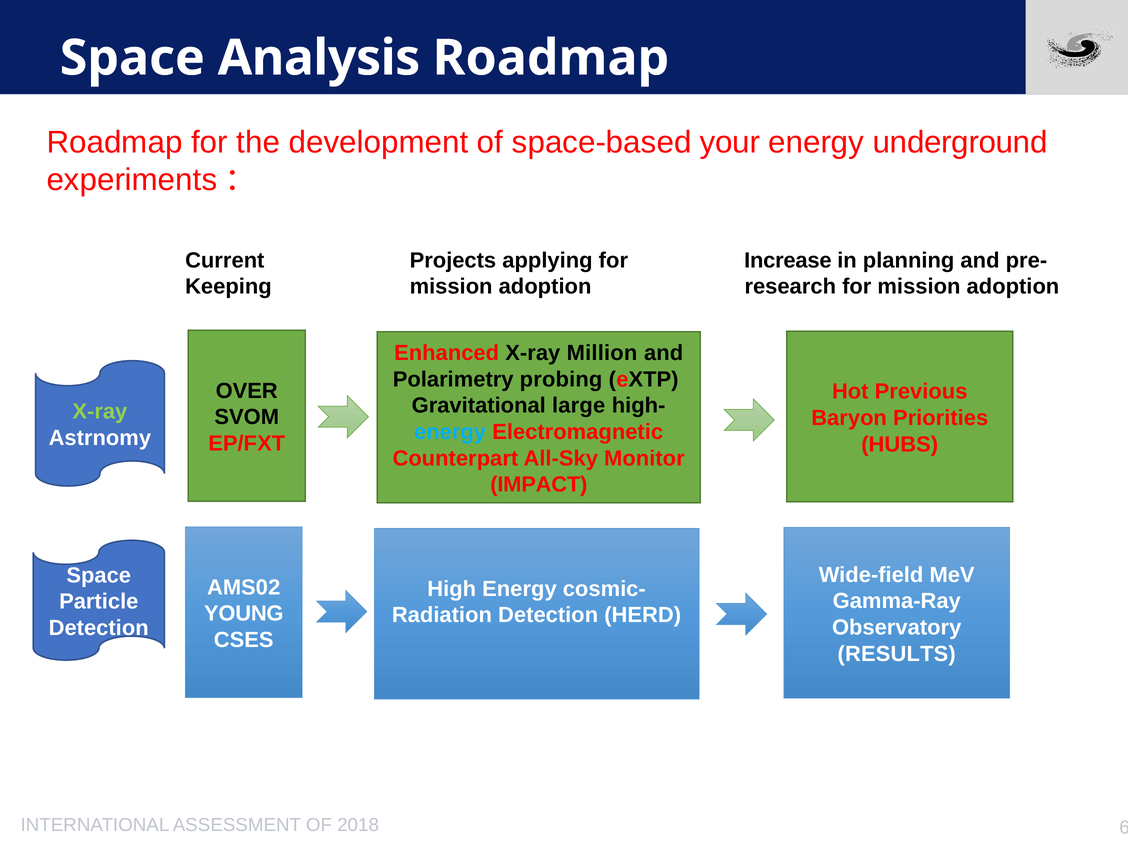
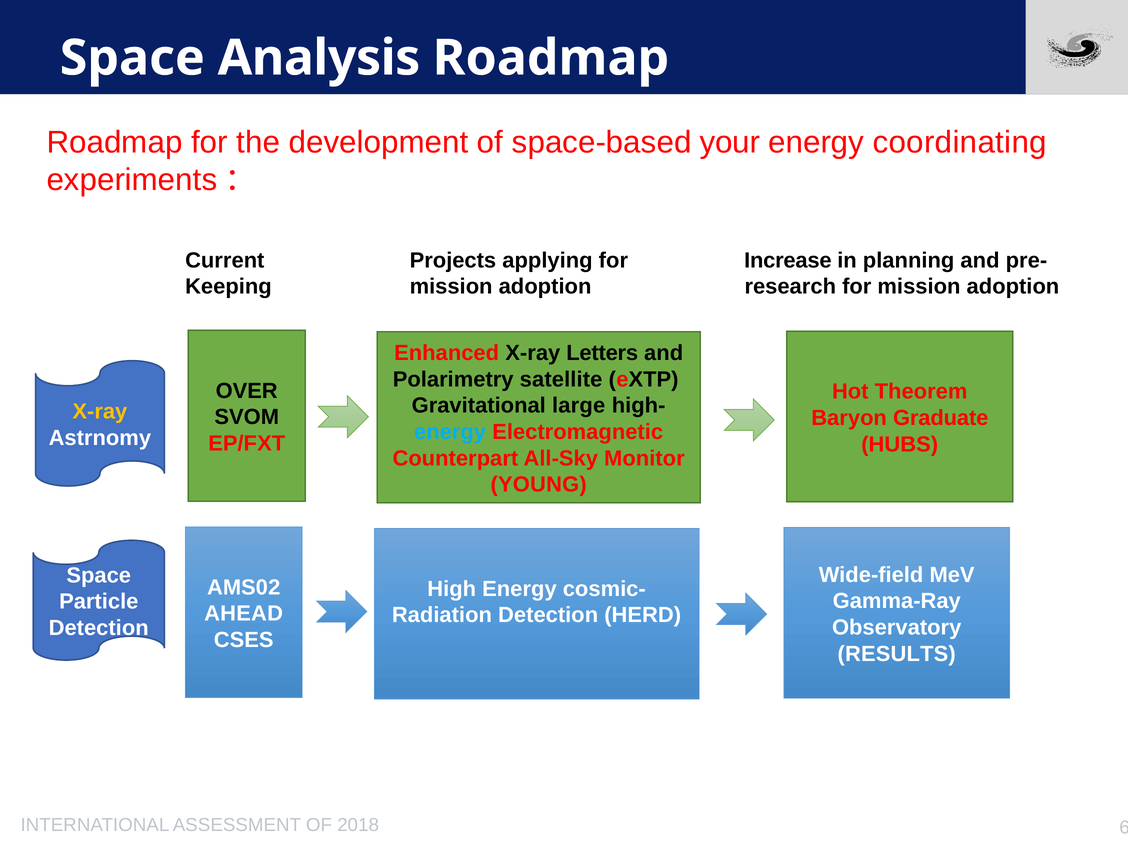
underground: underground -> coordinating (960, 142)
Million: Million -> Letters (602, 353)
probing: probing -> satellite (561, 379)
Previous: Previous -> Theorem (921, 392)
X-ray colour: light green -> yellow (100, 412)
Priorities: Priorities -> Graduate (941, 418)
IMPACT: IMPACT -> YOUNG (539, 485)
YOUNG: YOUNG -> AHEAD (244, 614)
